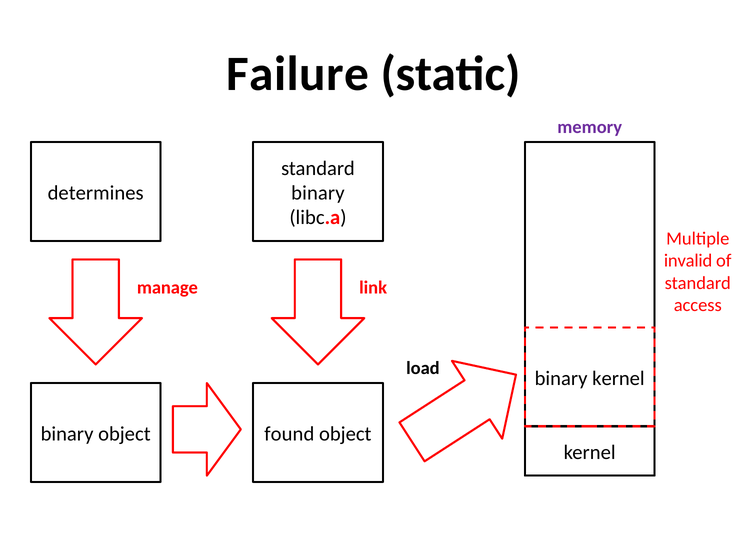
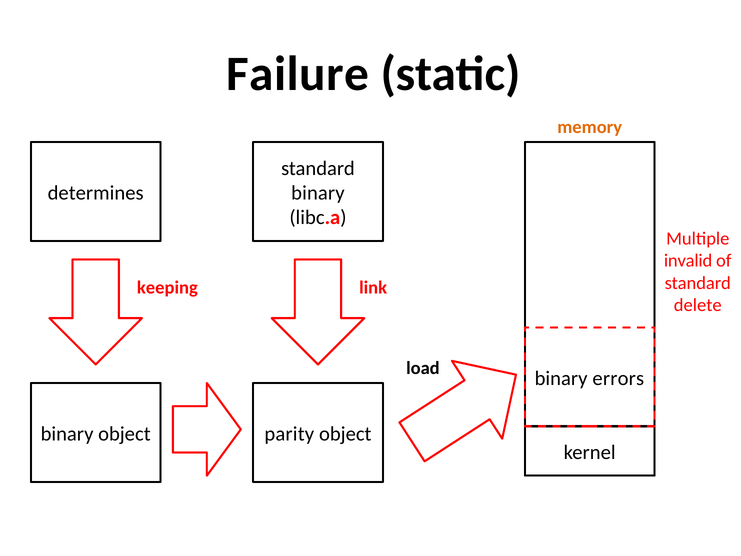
memory colour: purple -> orange (590, 127)
manage: manage -> keeping (167, 288)
access: access -> delete (698, 305)
binary kernel: kernel -> errors (618, 378)
found: found -> parity (289, 434)
